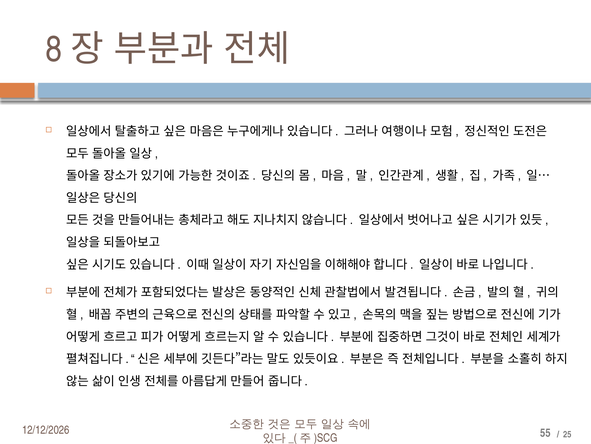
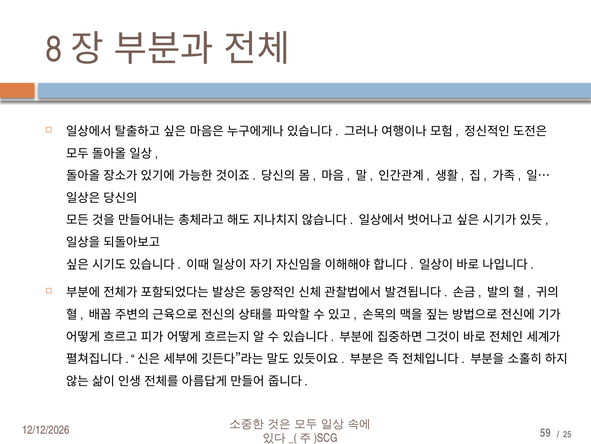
55: 55 -> 59 (545, 432)
